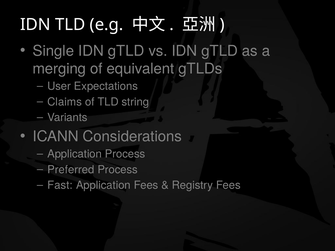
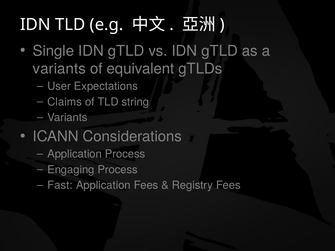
merging: merging -> variants (59, 69)
Preferred: Preferred -> Engaging (71, 170)
